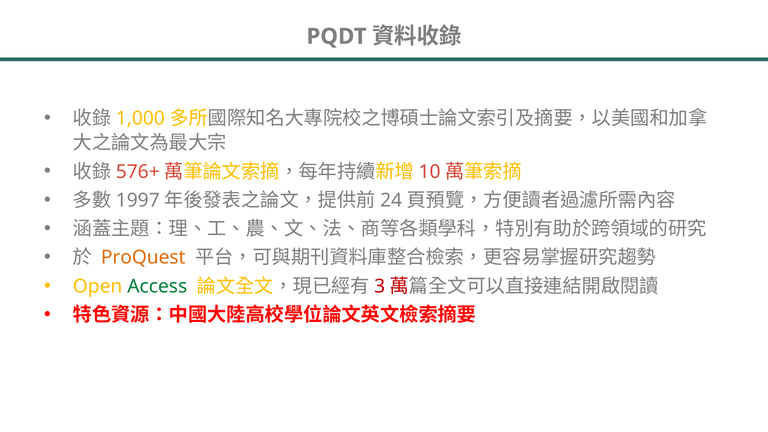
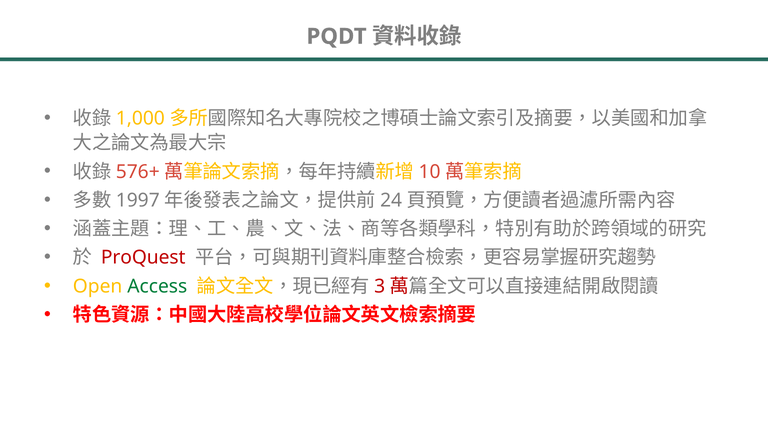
ProQuest colour: orange -> red (143, 258)
